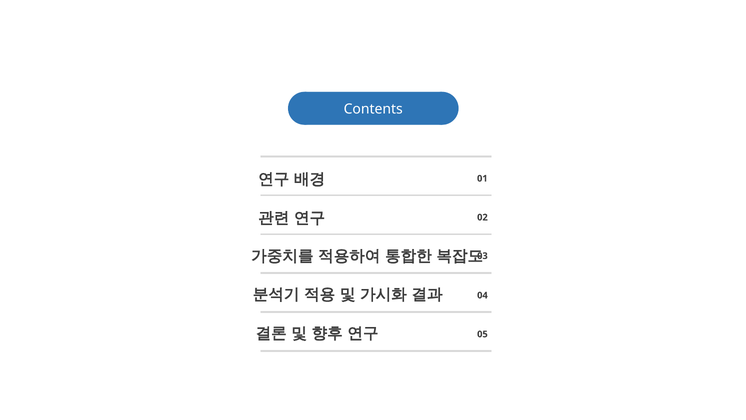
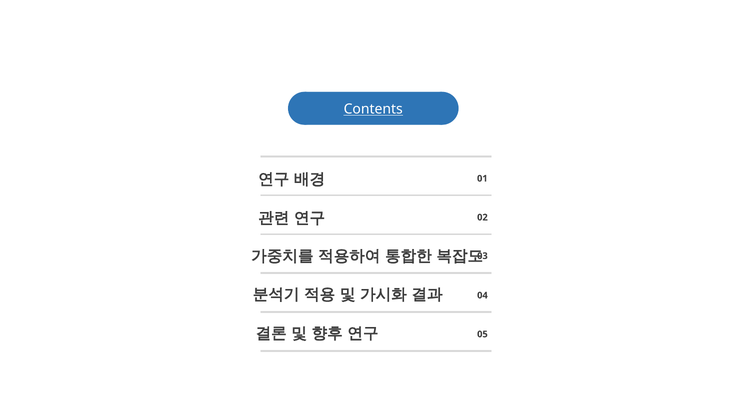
Contents underline: none -> present (373, 109)
